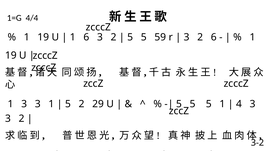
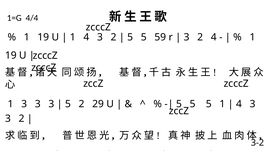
1 6: 6 -> 4 (86, 37)
2 6: 6 -> 4 (214, 37)
3 3 1: 1 -> 3 (51, 104)
